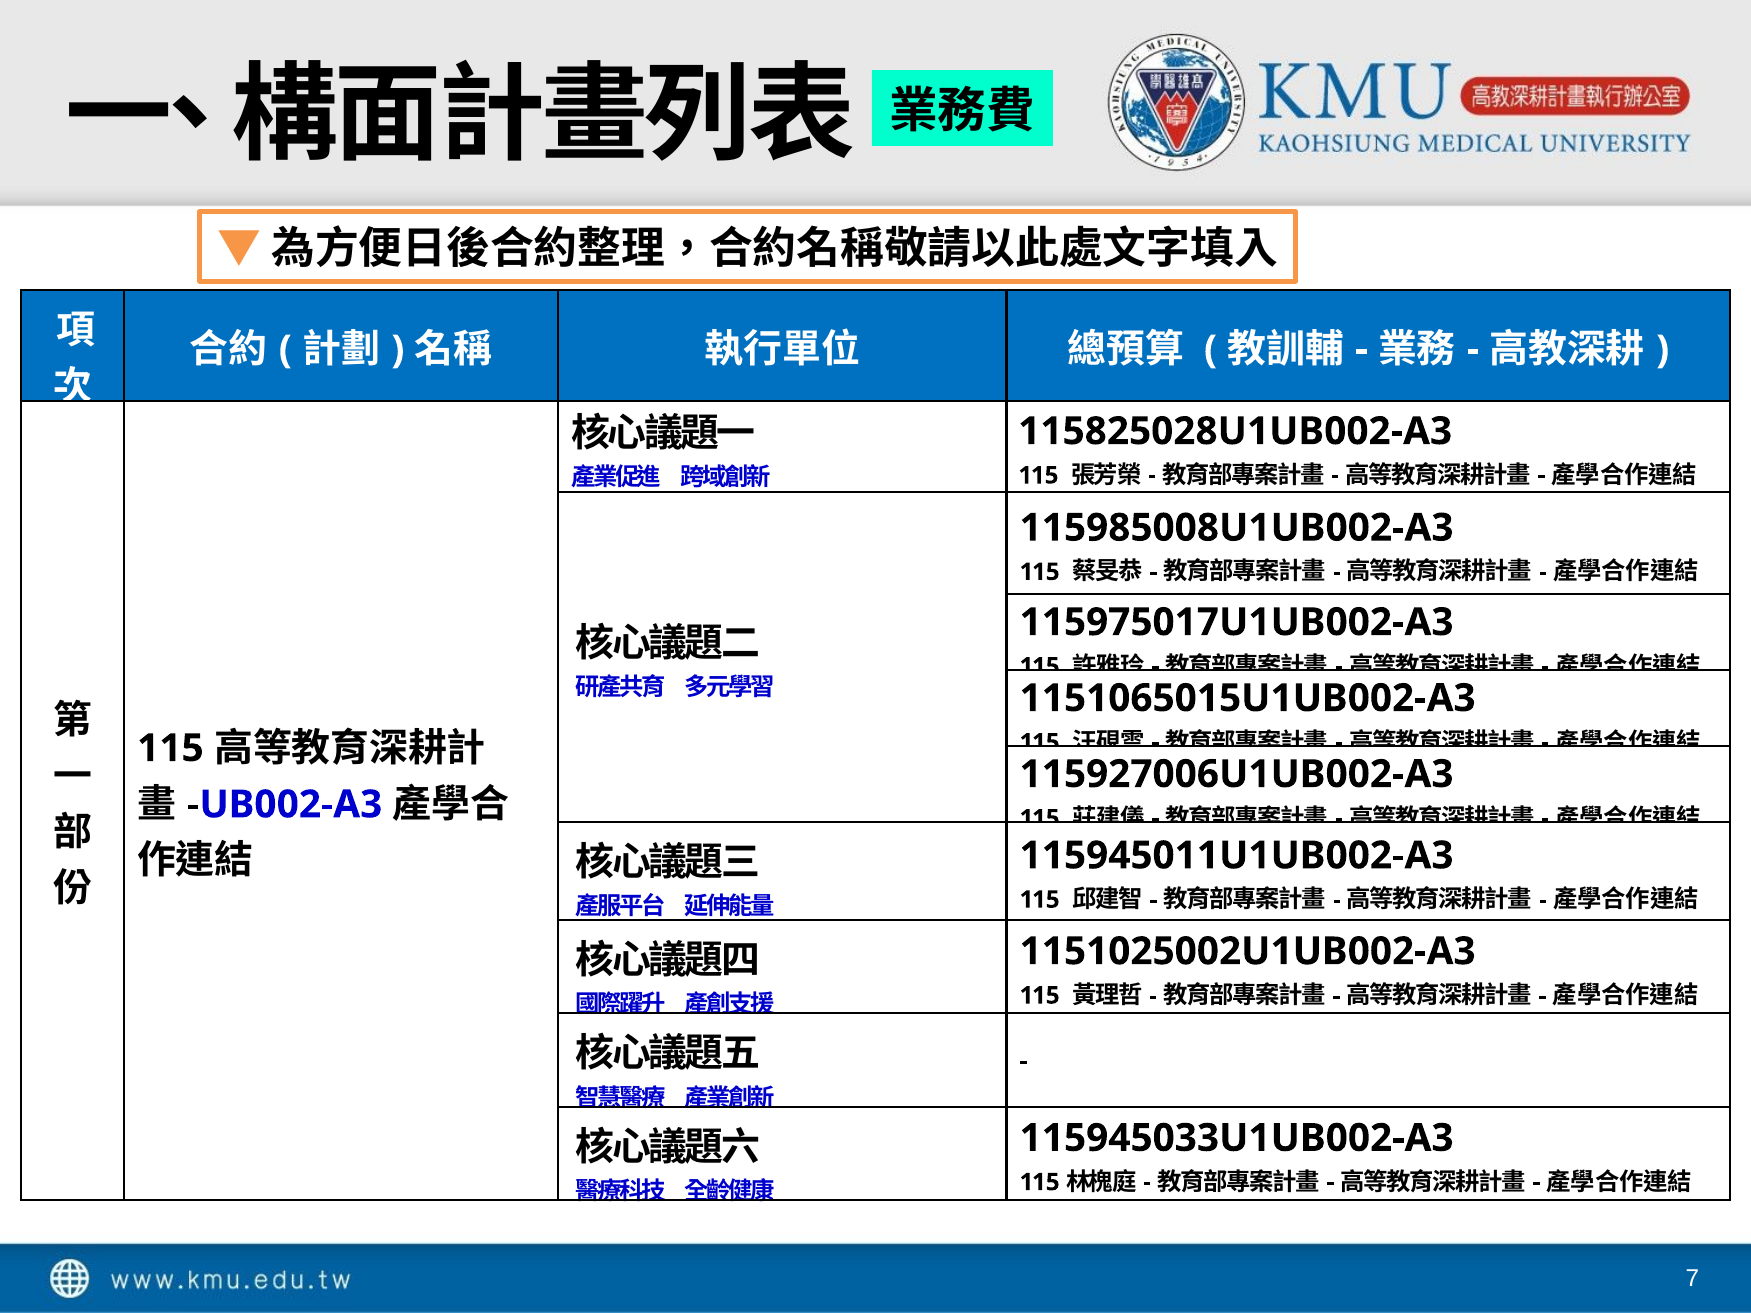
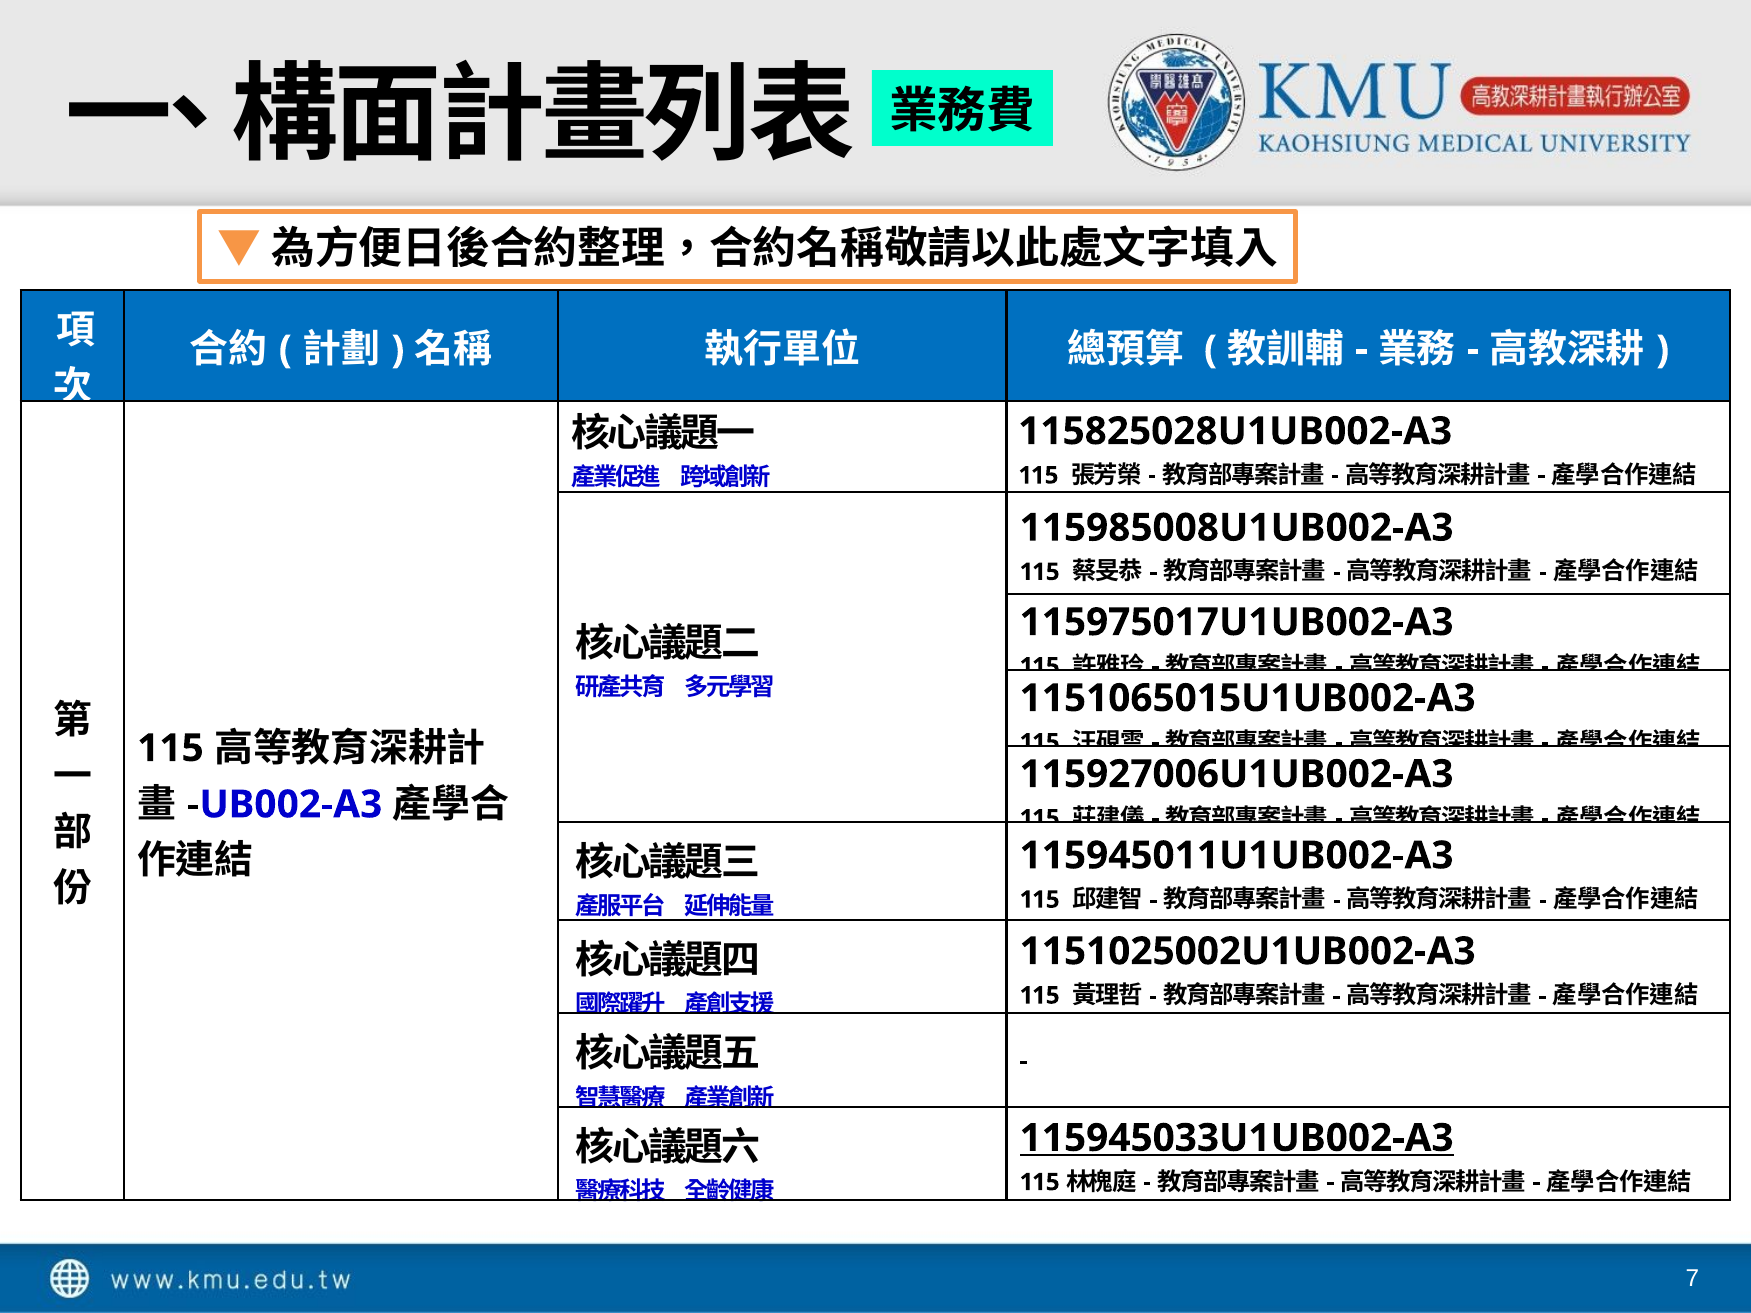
115945033U1UB002-A3 underline: none -> present (1237, 1138)
